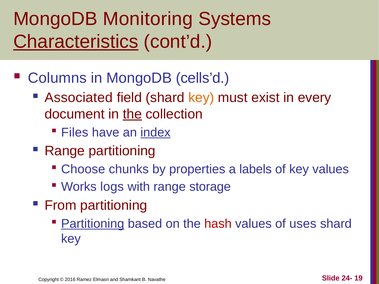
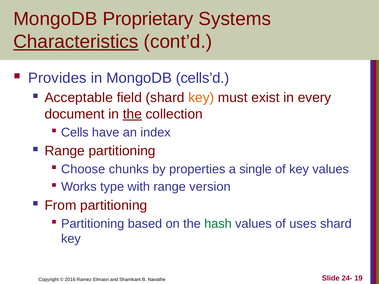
Monitoring: Monitoring -> Proprietary (148, 19)
Columns: Columns -> Provides (57, 78)
Associated: Associated -> Acceptable (79, 98)
Files: Files -> Cells (75, 132)
index underline: present -> none (156, 132)
labels: labels -> single (256, 169)
logs: logs -> type (112, 187)
storage: storage -> version (210, 187)
Partitioning underline: present -> none (93, 224)
hash colour: red -> green (218, 224)
